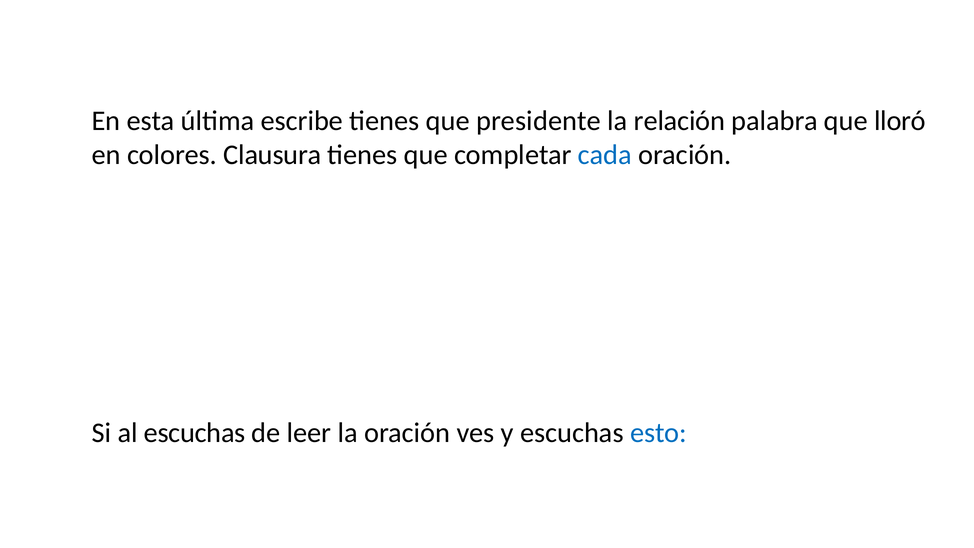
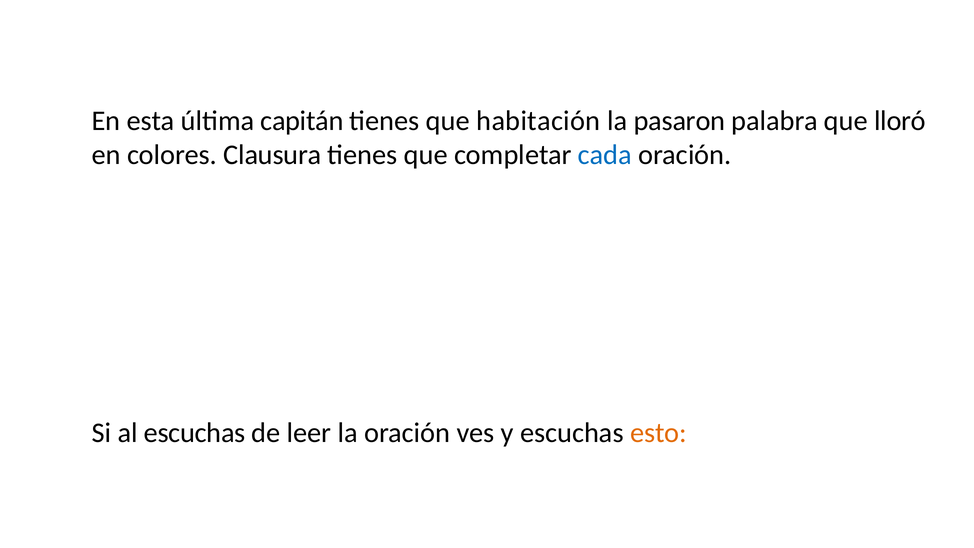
escribe: escribe -> capitán (302, 121)
presidente: presidente -> habitación (538, 121)
relación: relación -> pasaron (680, 121)
esto colour: blue -> orange (658, 433)
